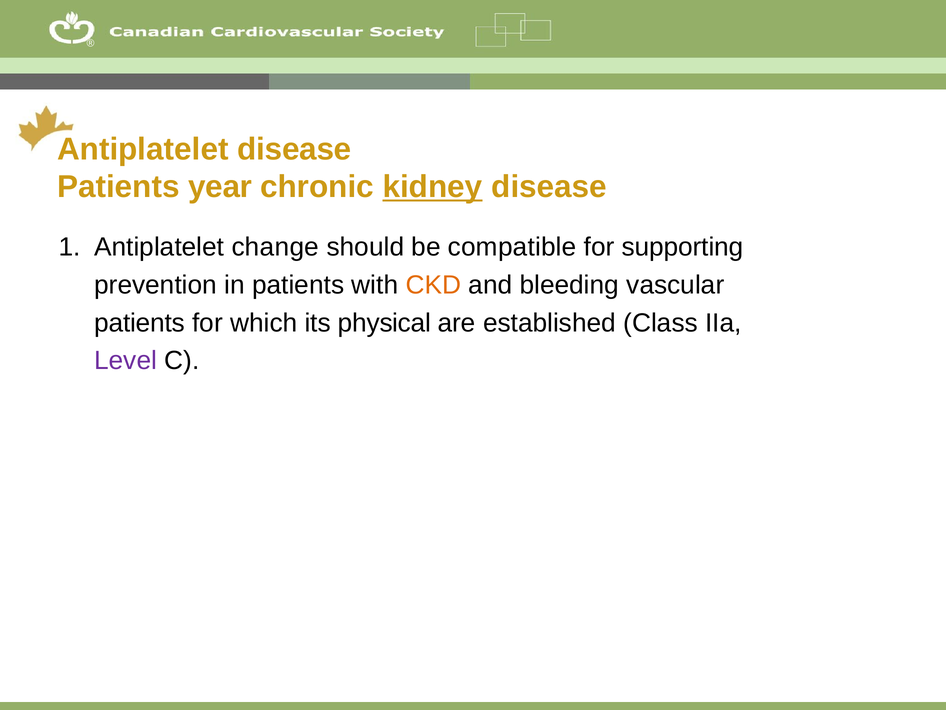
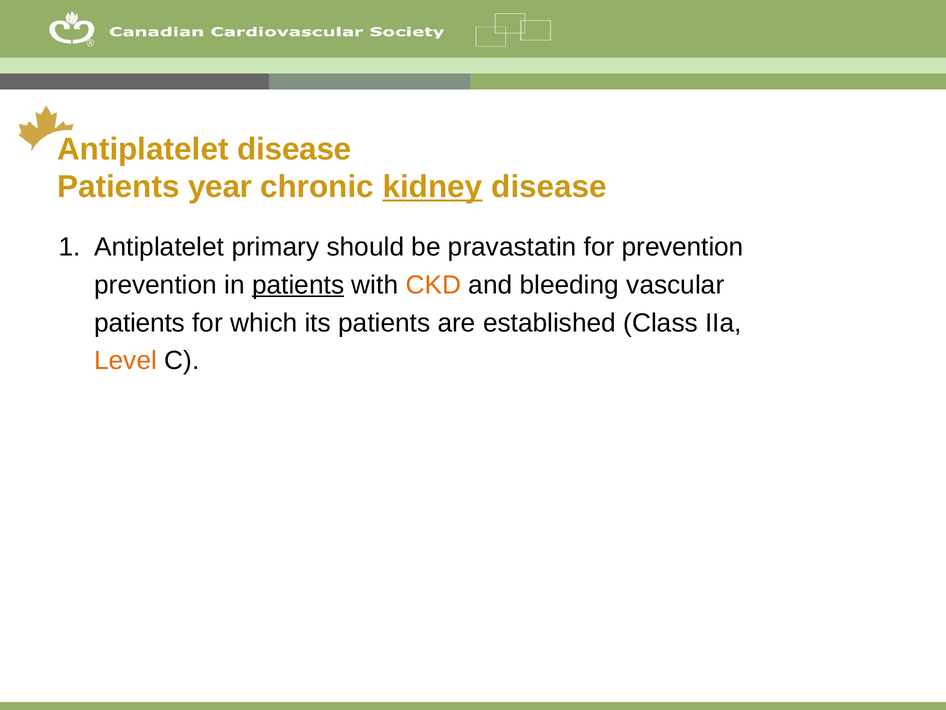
change: change -> primary (275, 247)
compatible: compatible -> pravastatin (512, 247)
for supporting: supporting -> prevention (683, 247)
patients underline: none -> present (298, 285)
its physical: physical -> patients (384, 323)
Level colour: purple -> orange (126, 360)
